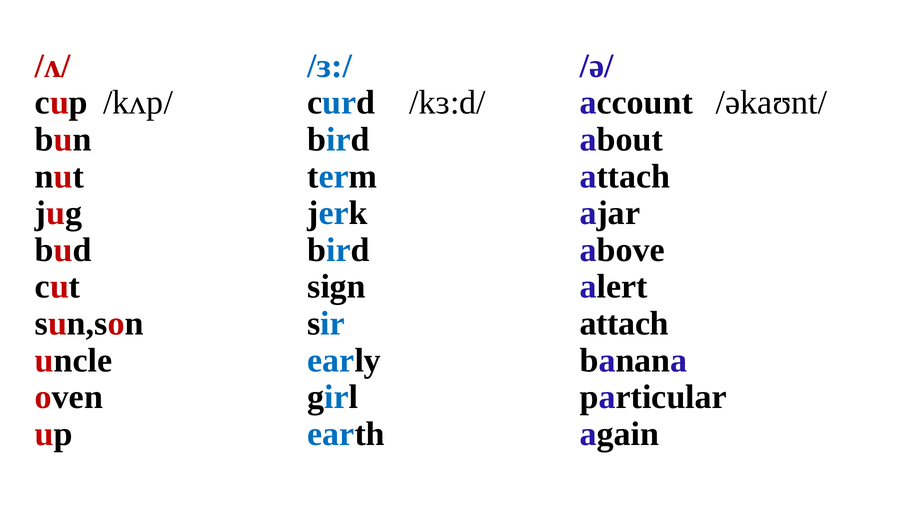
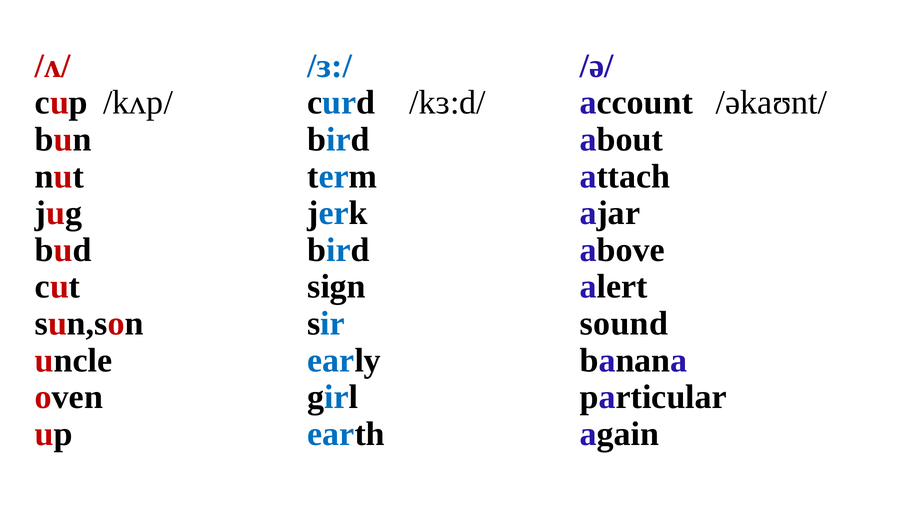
sir attach: attach -> sound (624, 323)
